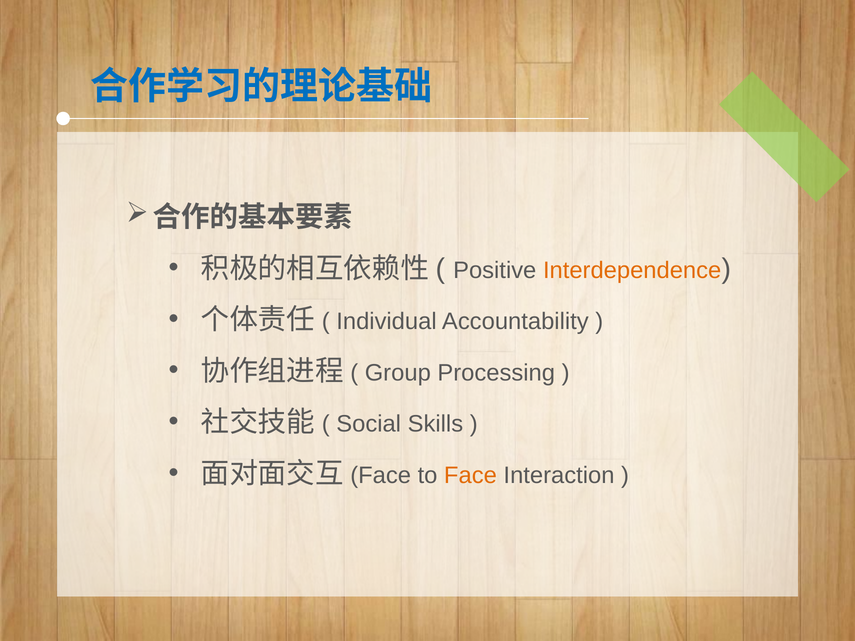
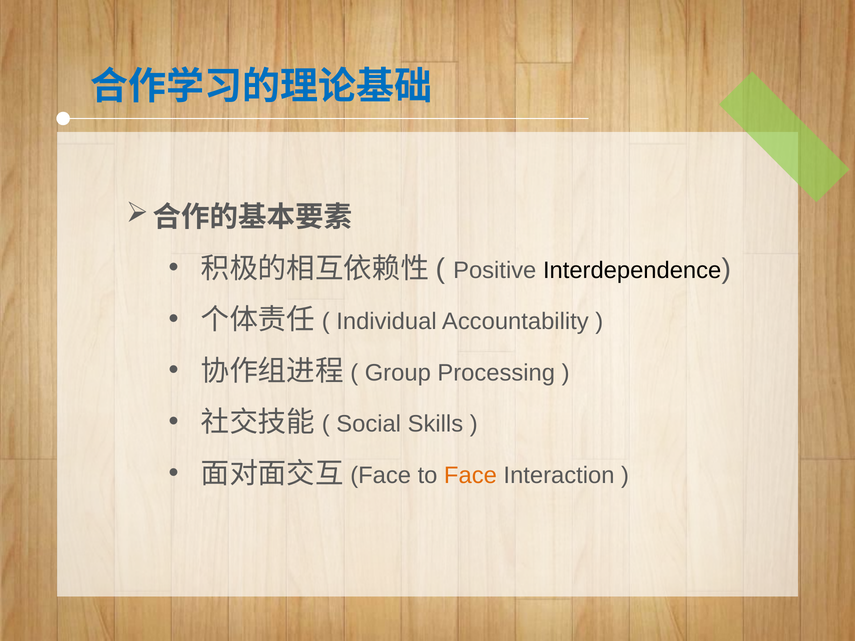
Interdependence colour: orange -> black (632, 270)
